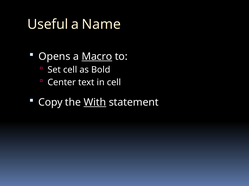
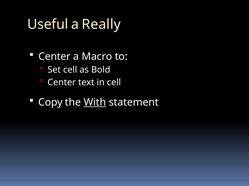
Name: Name -> Really (101, 24)
Opens: Opens -> Center (55, 57)
Macro underline: present -> none (97, 57)
